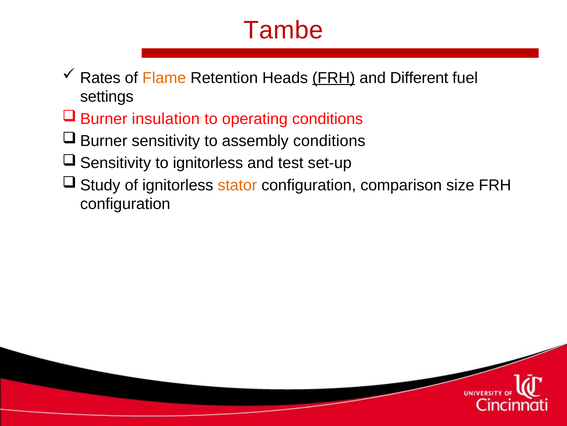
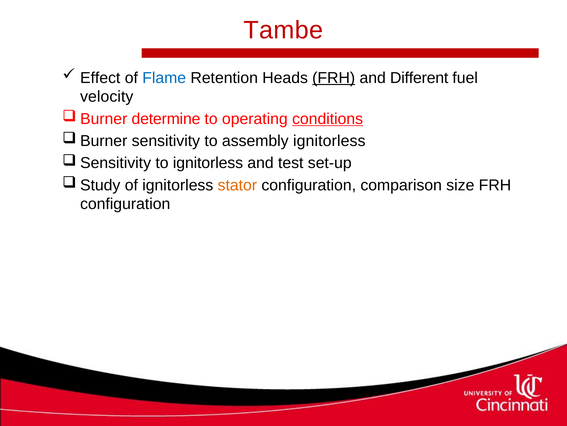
Rates: Rates -> Effect (100, 78)
Flame colour: orange -> blue (164, 78)
settings: settings -> velocity (107, 97)
insulation: insulation -> determine (166, 119)
conditions underline: none -> present (328, 119)
assembly conditions: conditions -> ignitorless (329, 141)
